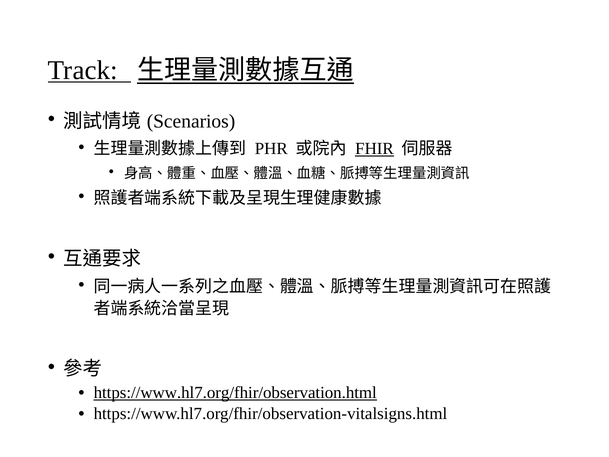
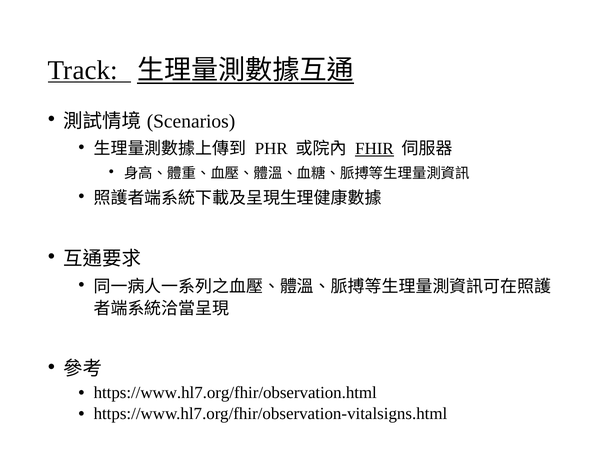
https://www.hl7.org/fhir/observation.html underline: present -> none (235, 392)
